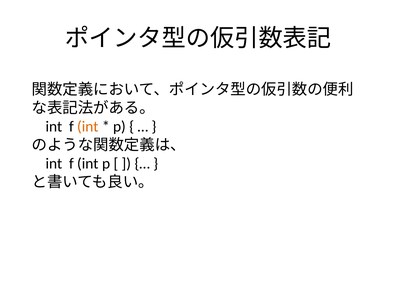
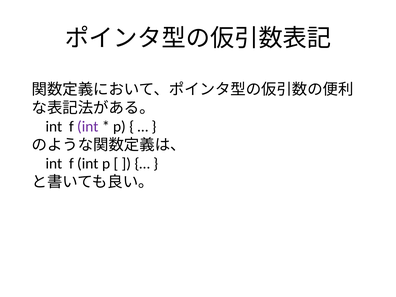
int colour: orange -> purple (88, 127)
